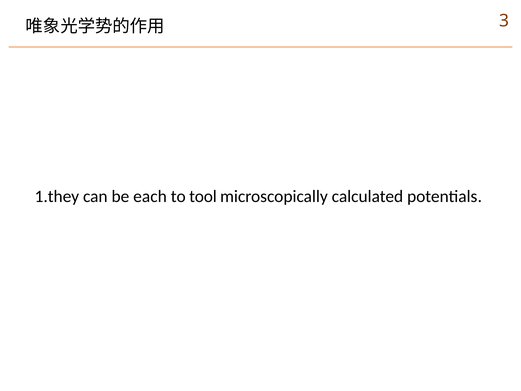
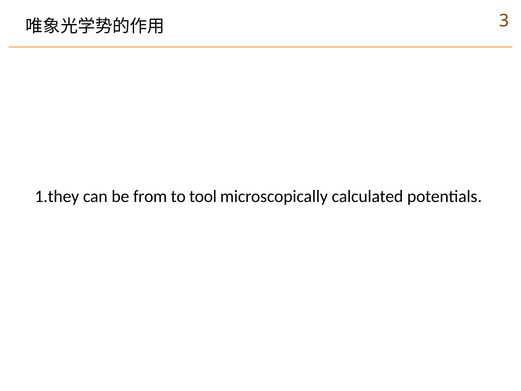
each: each -> from (150, 196)
